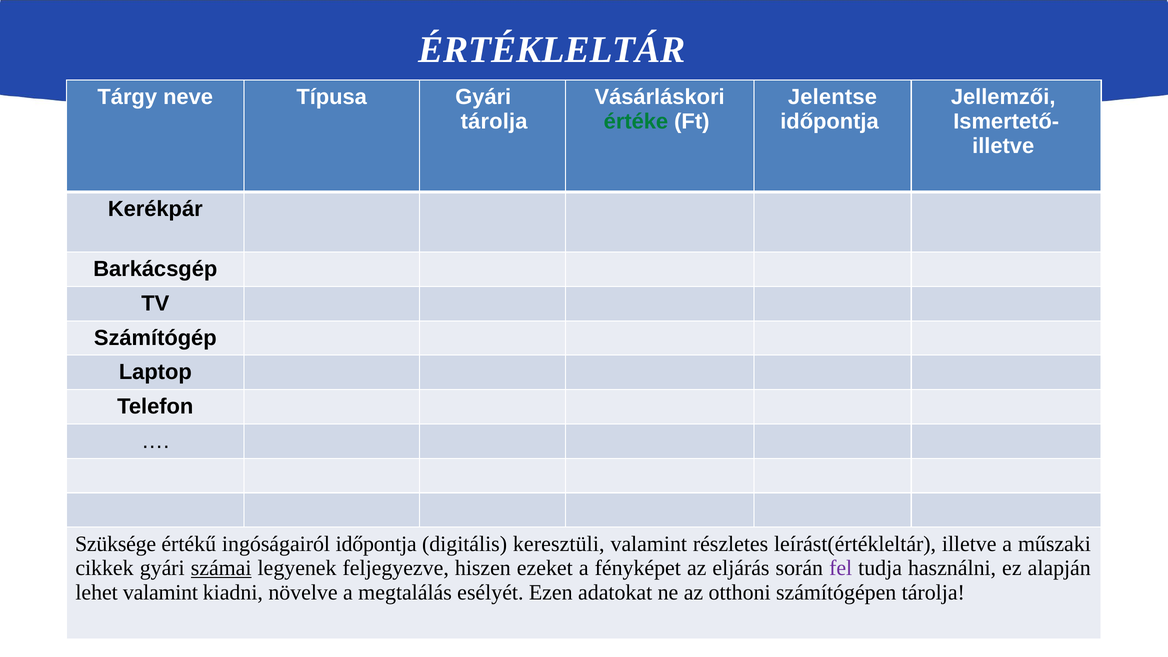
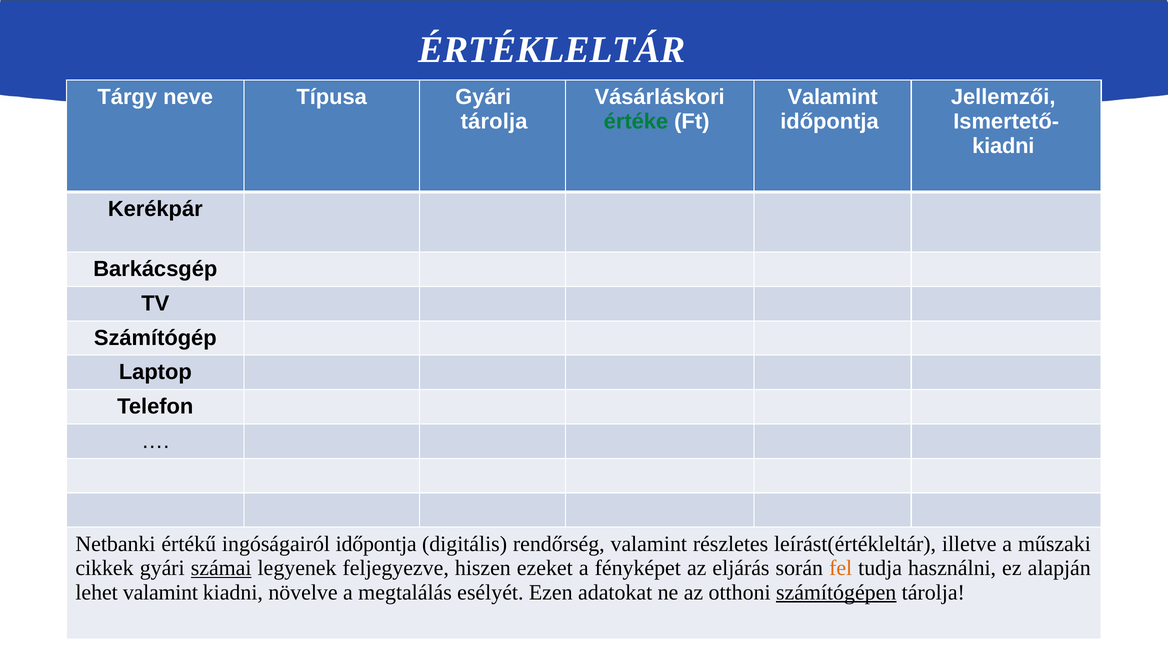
Jelentse: Jelentse -> Valamint (833, 97)
illetve: illetve -> kiadni (1003, 146)
Szüksége: Szüksége -> Netbanki (115, 544)
keresztüli: keresztüli -> rendőrség (559, 544)
fel colour: purple -> orange (841, 568)
számítógépen underline: none -> present (836, 592)
